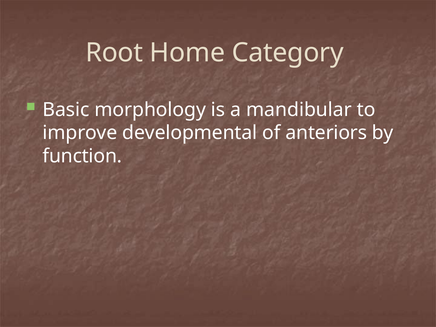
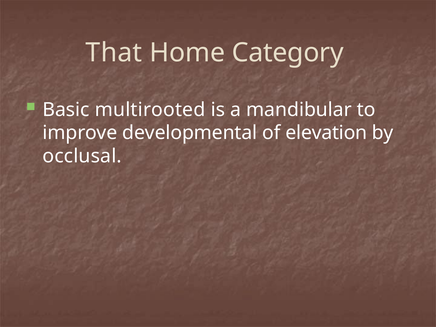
Root: Root -> That (114, 53)
morphology: morphology -> multirooted (150, 110)
anteriors: anteriors -> elevation (326, 133)
function: function -> occlusal (82, 156)
